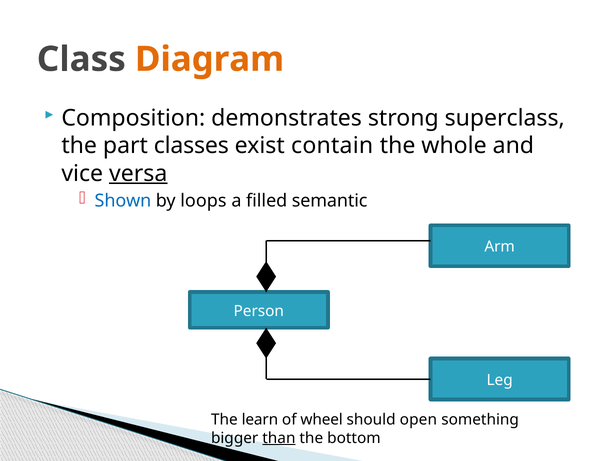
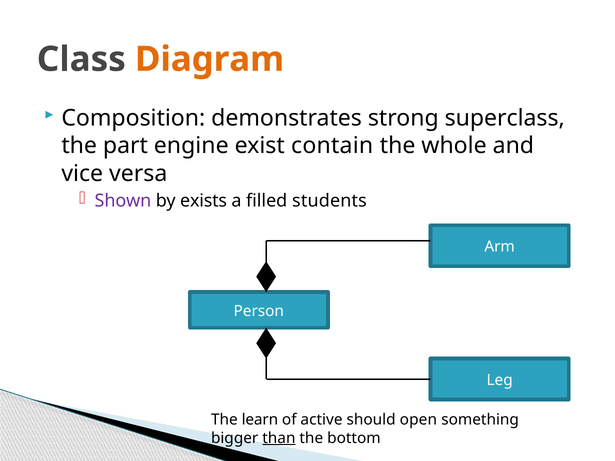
classes: classes -> engine (191, 146)
versa underline: present -> none (138, 174)
Shown colour: blue -> purple (123, 201)
loops: loops -> exists (204, 201)
semantic: semantic -> students (329, 201)
wheel: wheel -> active (322, 420)
